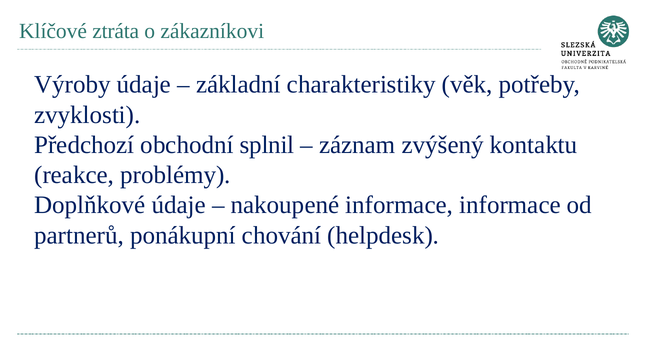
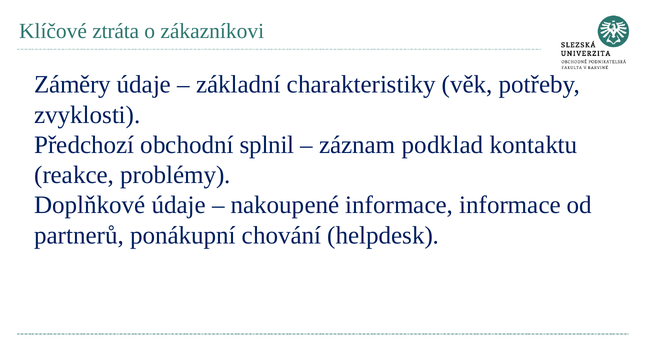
Výroby: Výroby -> Záměry (73, 85)
zvýšený: zvýšený -> podklad (443, 145)
